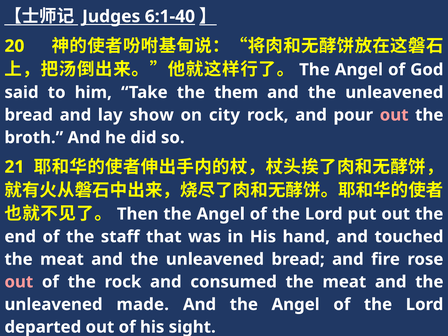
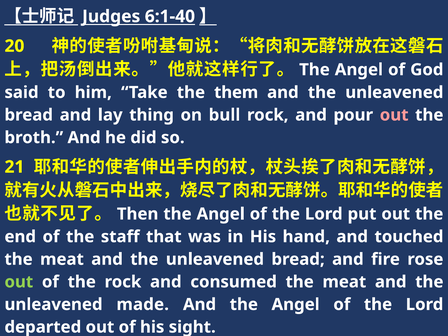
show: show -> thing (152, 115)
city: city -> bull (225, 115)
out colour: pink -> light green (19, 282)
